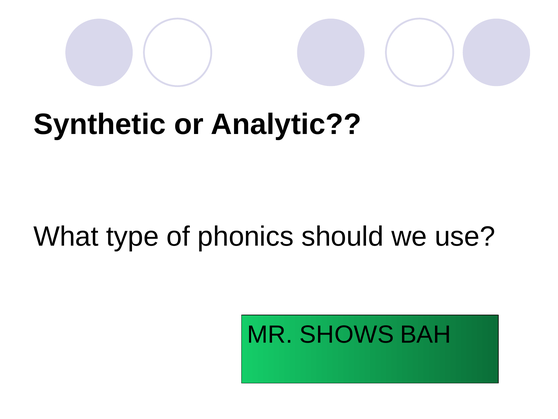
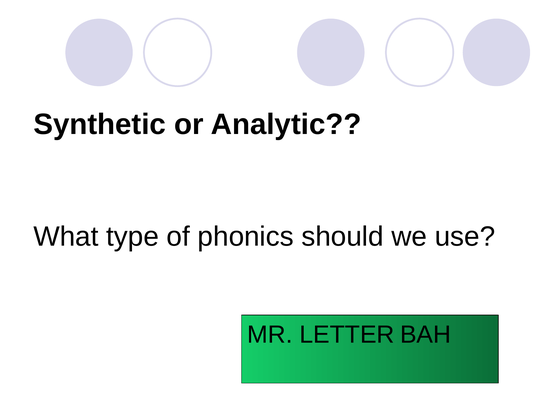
SHOWS: SHOWS -> LETTER (347, 334)
